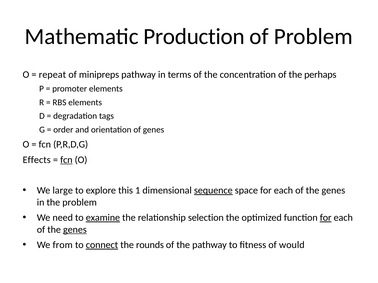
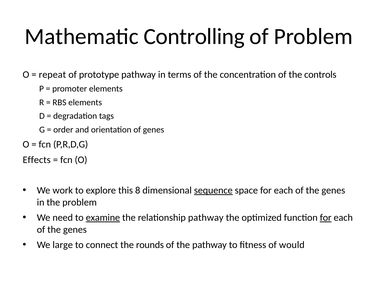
Production: Production -> Controlling (194, 37)
minipreps: minipreps -> prototype (99, 75)
perhaps: perhaps -> controls (320, 75)
fcn underline: present -> none (66, 160)
large: large -> work (63, 191)
1: 1 -> 8 (138, 191)
relationship selection: selection -> pathway (206, 218)
genes underline: present -> none (75, 230)
from: from -> large (63, 245)
connect underline: present -> none (102, 245)
